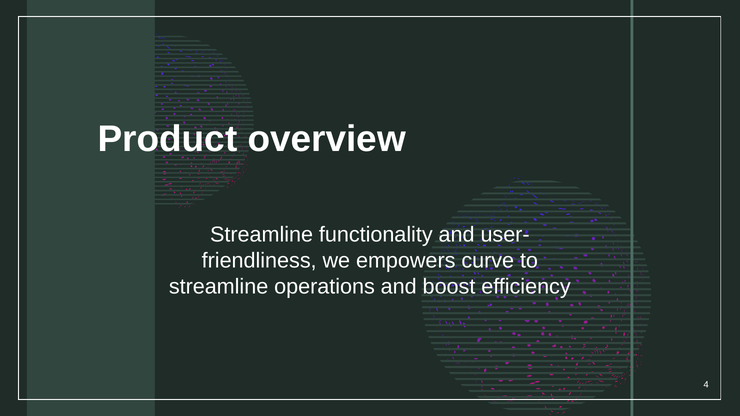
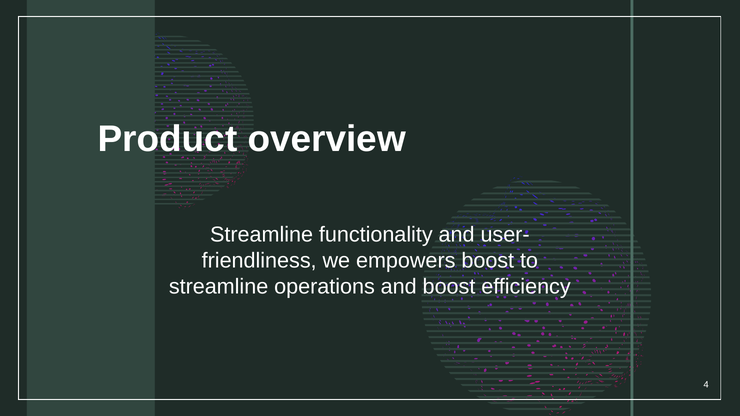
empowers curve: curve -> boost (488, 261)
